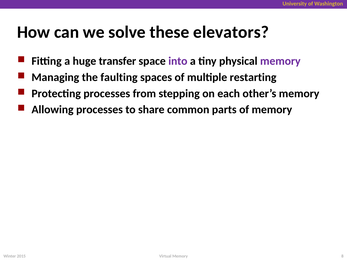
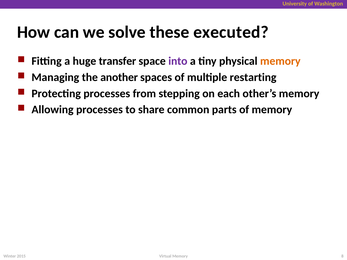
elevators: elevators -> executed (231, 32)
memory colour: purple -> orange (280, 61)
faulting: faulting -> another (119, 77)
